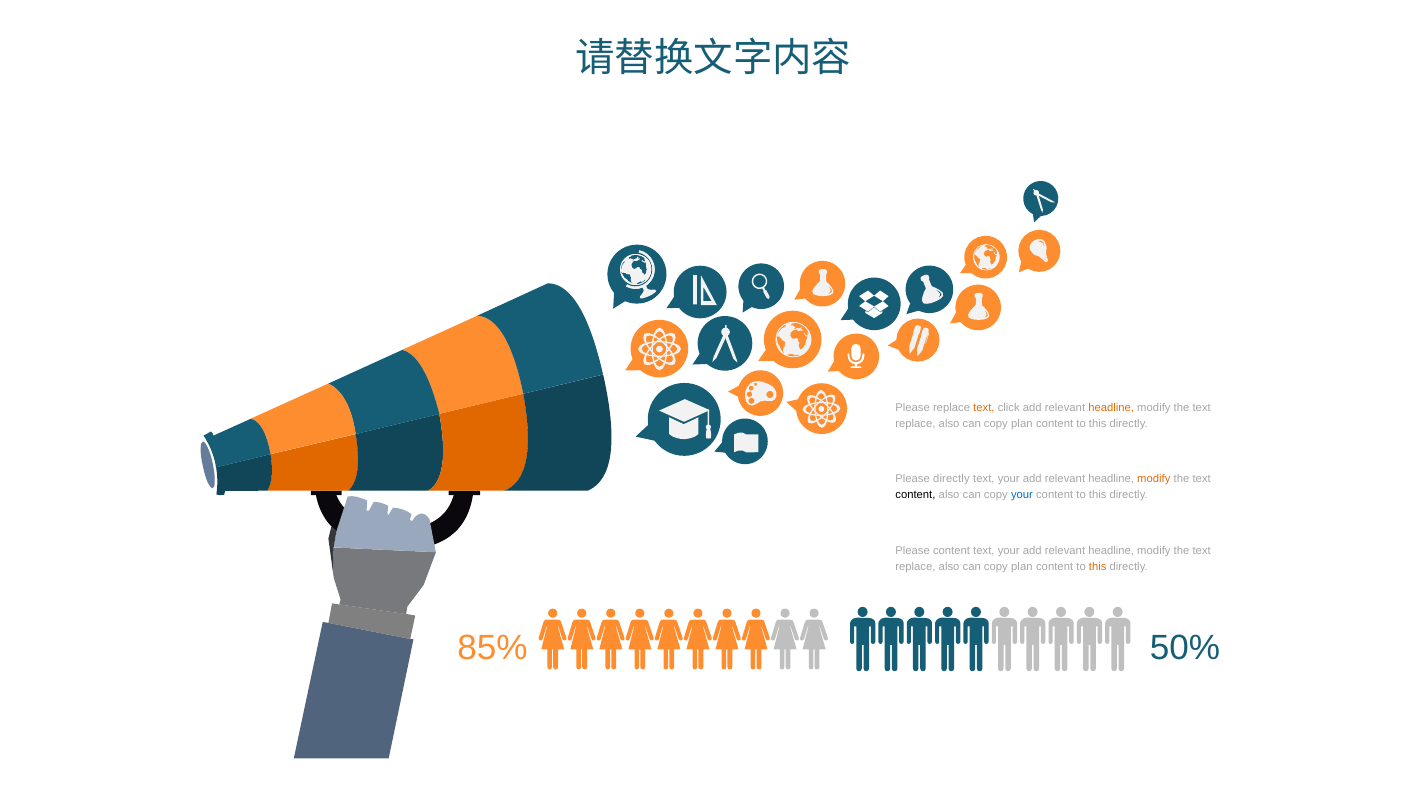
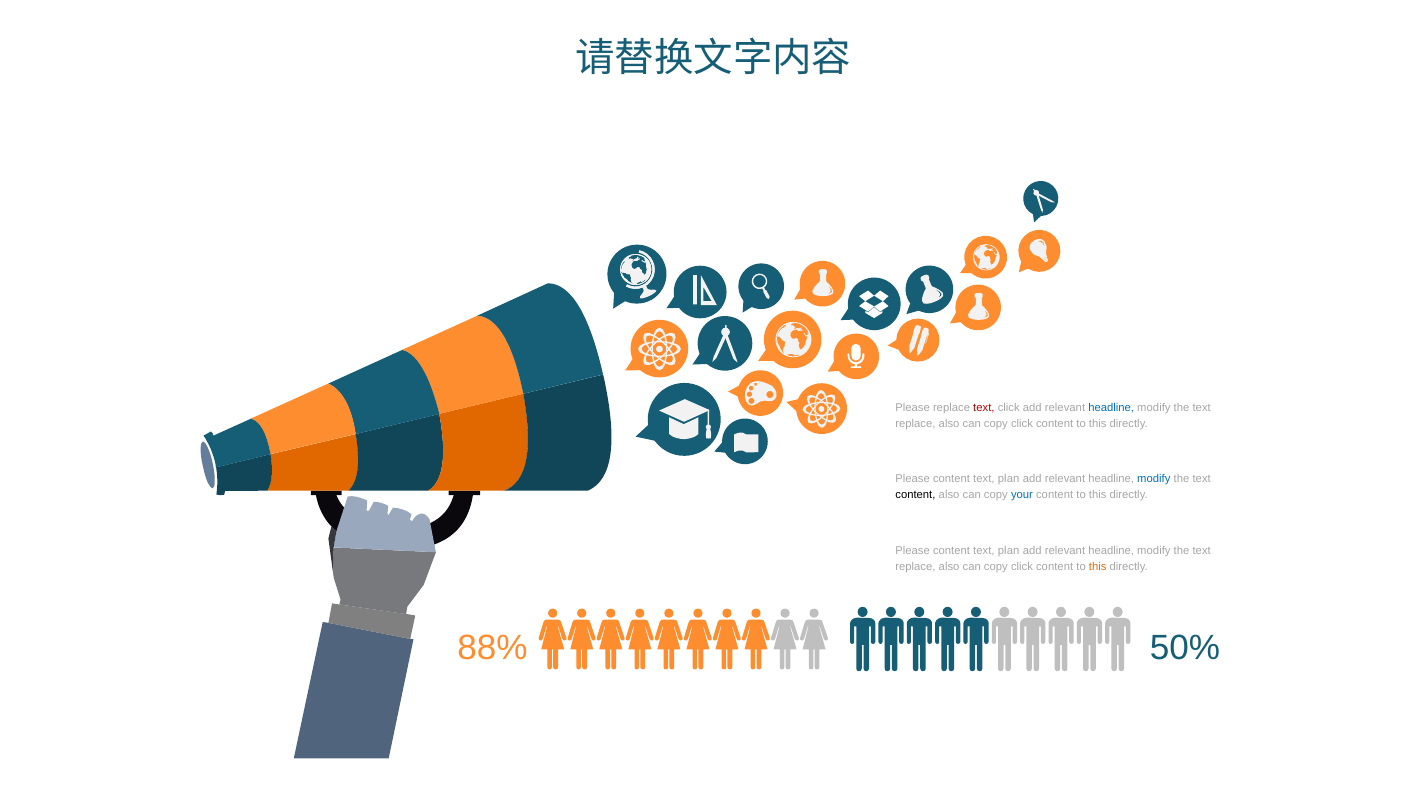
text colour: orange -> red (984, 408)
headline colour: orange -> blue (1111, 408)
plan: plan -> click (1022, 424)
directly: directly -> content (952, 479)
your: your -> plan (1009, 479)
modify colour: orange -> blue (1154, 479)
your: your -> plan (1009, 551)
plan: plan -> click (1022, 567)
85%: 85% -> 88% (492, 648)
